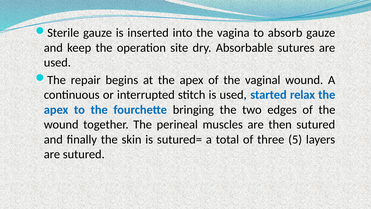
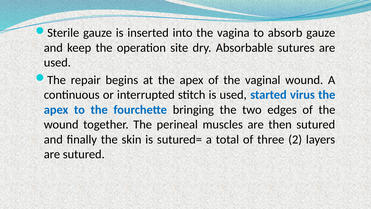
relax: relax -> virus (302, 95)
5: 5 -> 2 (295, 139)
